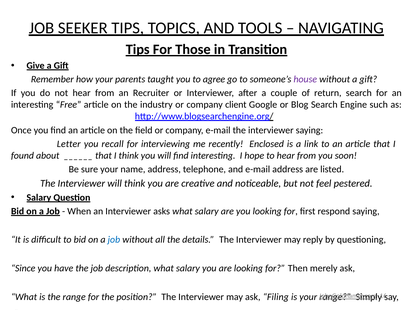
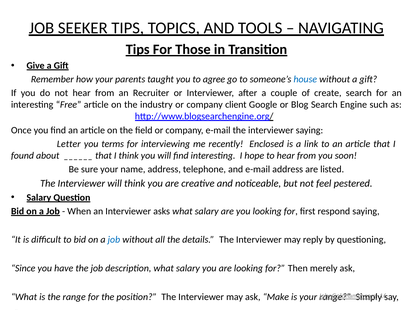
house colour: purple -> blue (305, 79)
return: return -> create (328, 93)
recall: recall -> terms (113, 144)
Filing: Filing -> Make (276, 297)
